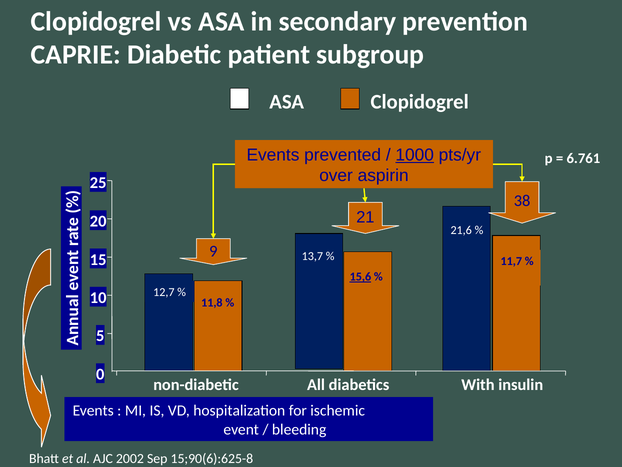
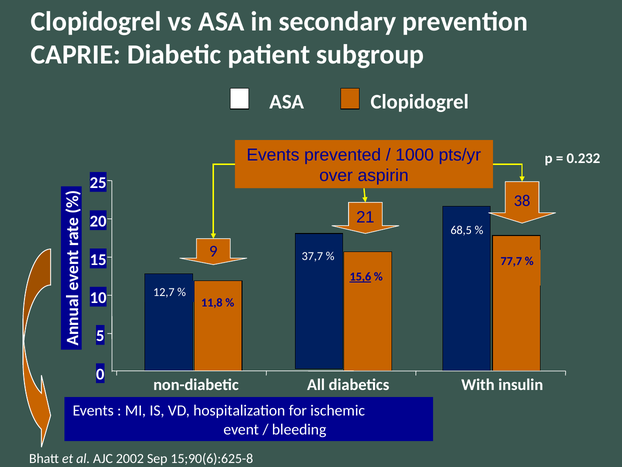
1000 underline: present -> none (415, 155)
6.761: 6.761 -> 0.232 (583, 158)
21,6: 21,6 -> 68,5 (461, 230)
13,7: 13,7 -> 37,7 (312, 256)
11,7: 11,7 -> 77,7 (511, 261)
